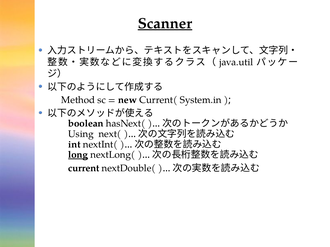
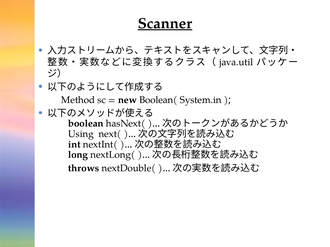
Current(: Current( -> Boolean( (158, 100)
long underline: present -> none (78, 155)
current: current -> throws (84, 168)
